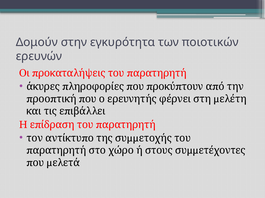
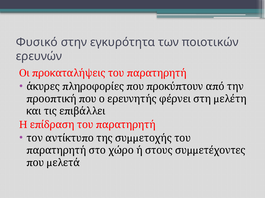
Δομούν: Δομούν -> Φυσικό (37, 42)
